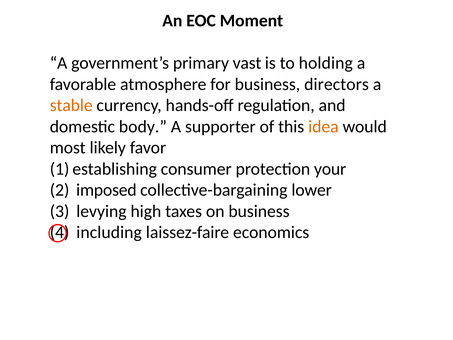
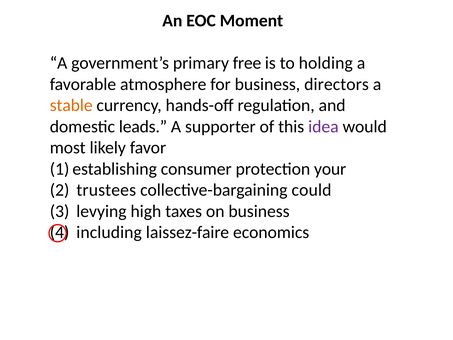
vast: vast -> free (247, 63)
body: body -> leads (143, 127)
idea colour: orange -> purple (323, 127)
imposed: imposed -> trustees (106, 190)
lower: lower -> could (311, 190)
